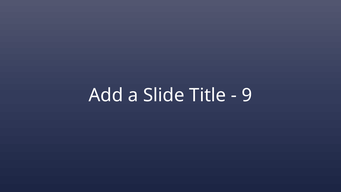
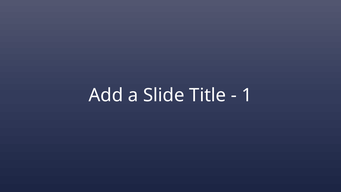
9: 9 -> 1 (247, 95)
